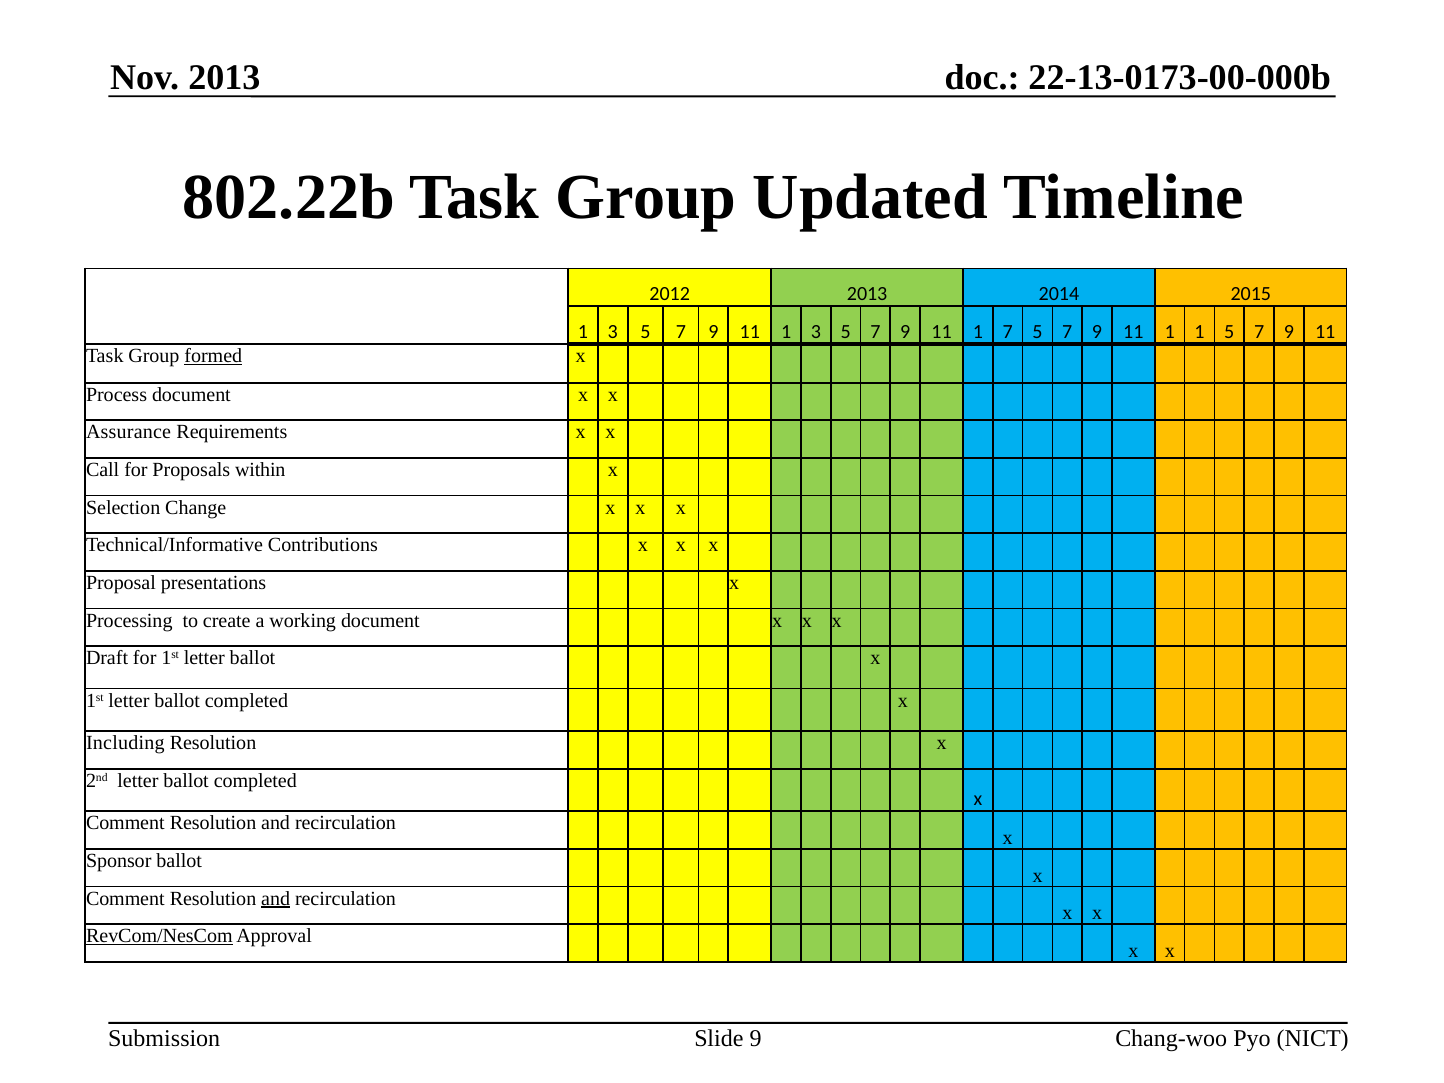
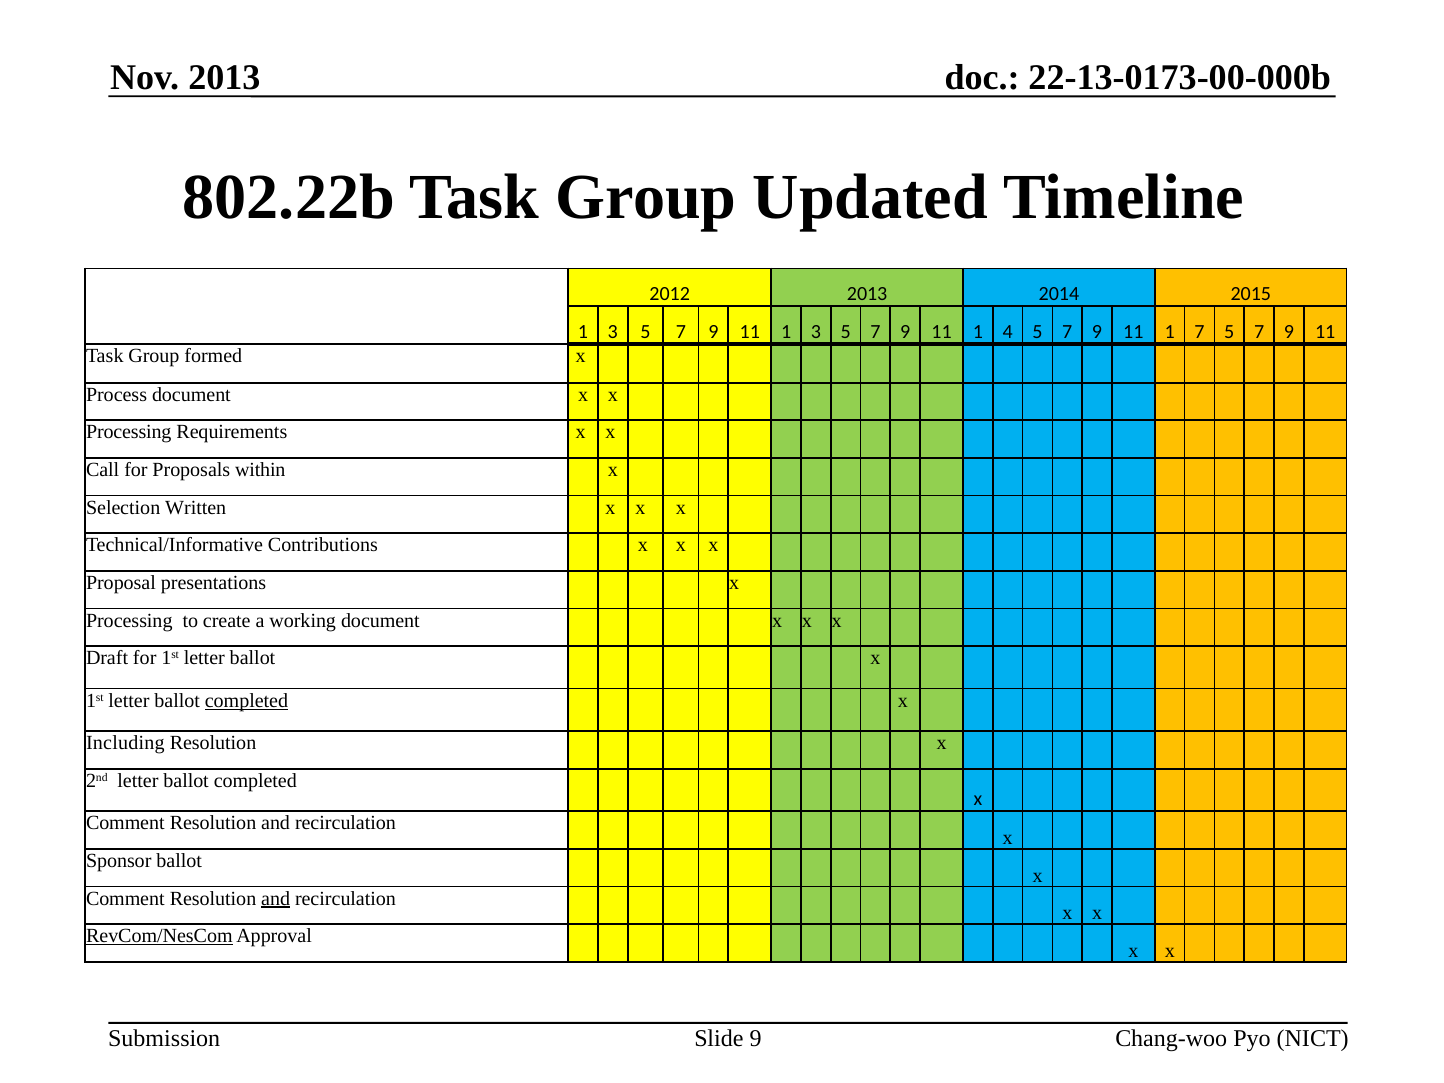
1 7: 7 -> 4 (1008, 332)
1 1: 1 -> 7 (1200, 332)
formed underline: present -> none (213, 356)
Assurance: Assurance -> Processing (129, 432)
Change: Change -> Written (196, 508)
completed underline: none -> present (246, 701)
